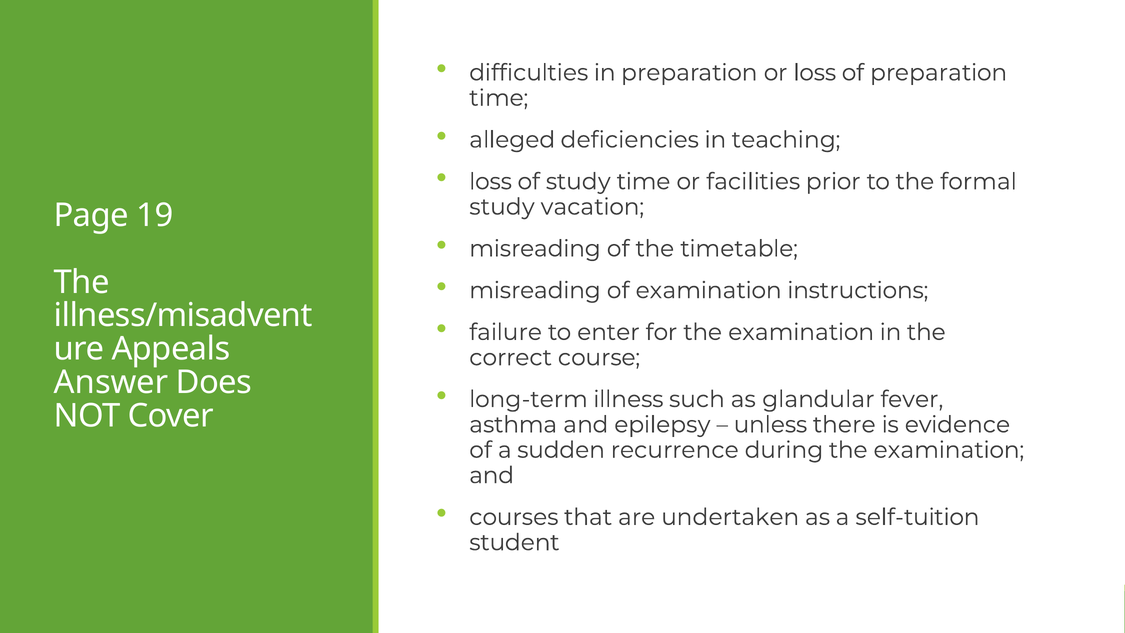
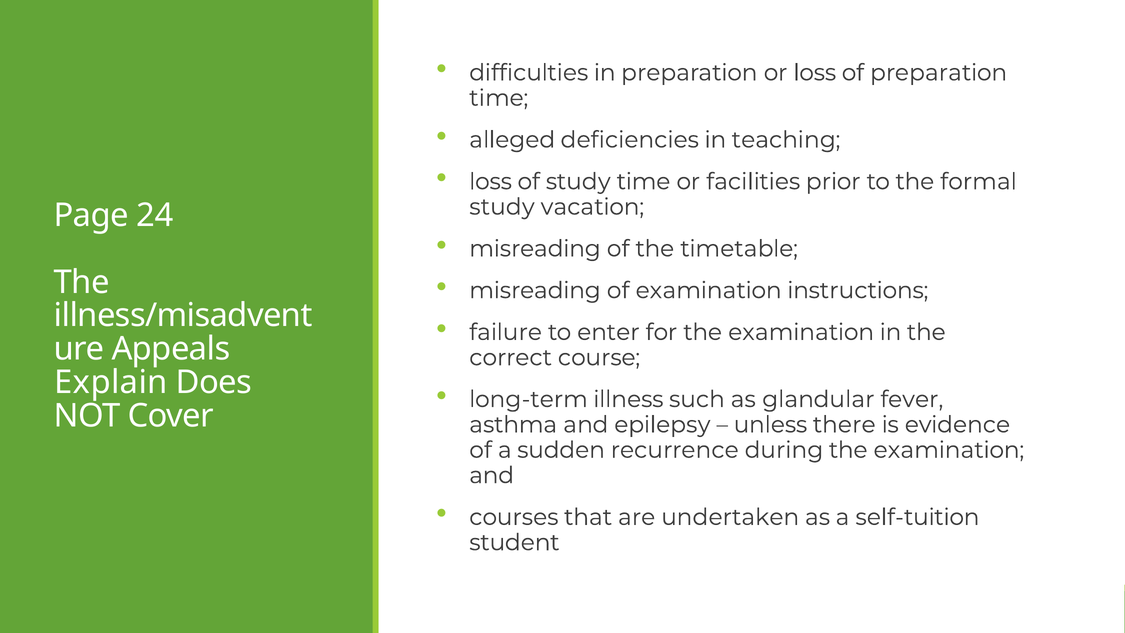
19: 19 -> 24 (155, 215)
Answer: Answer -> Explain (111, 382)
